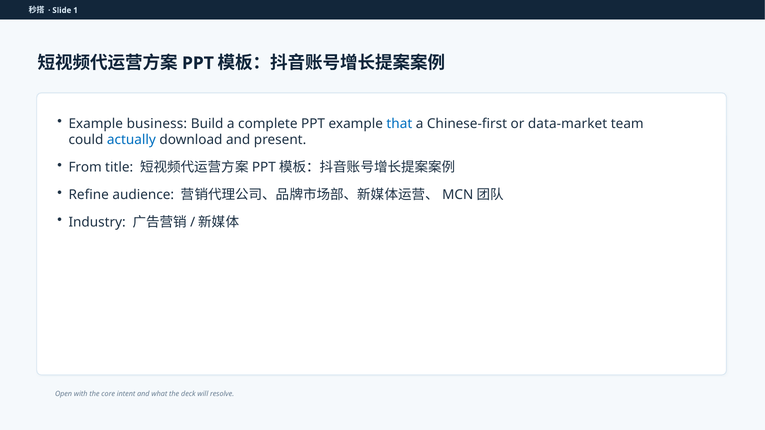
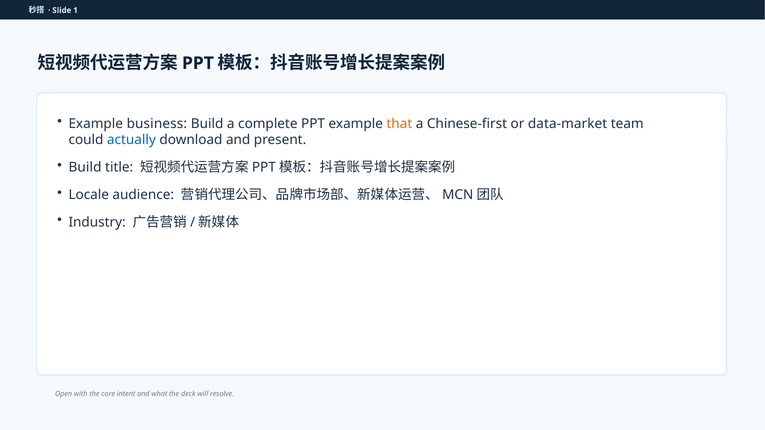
that colour: blue -> orange (399, 124)
From: From -> Build (85, 167)
Refine: Refine -> Locale (89, 195)
